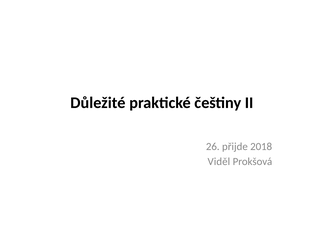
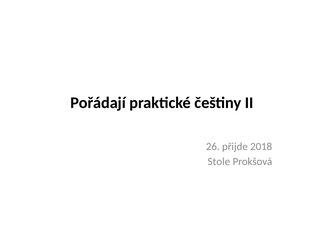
Důležité: Důležité -> Pořádají (98, 103)
Viděl: Viděl -> Stole (219, 162)
